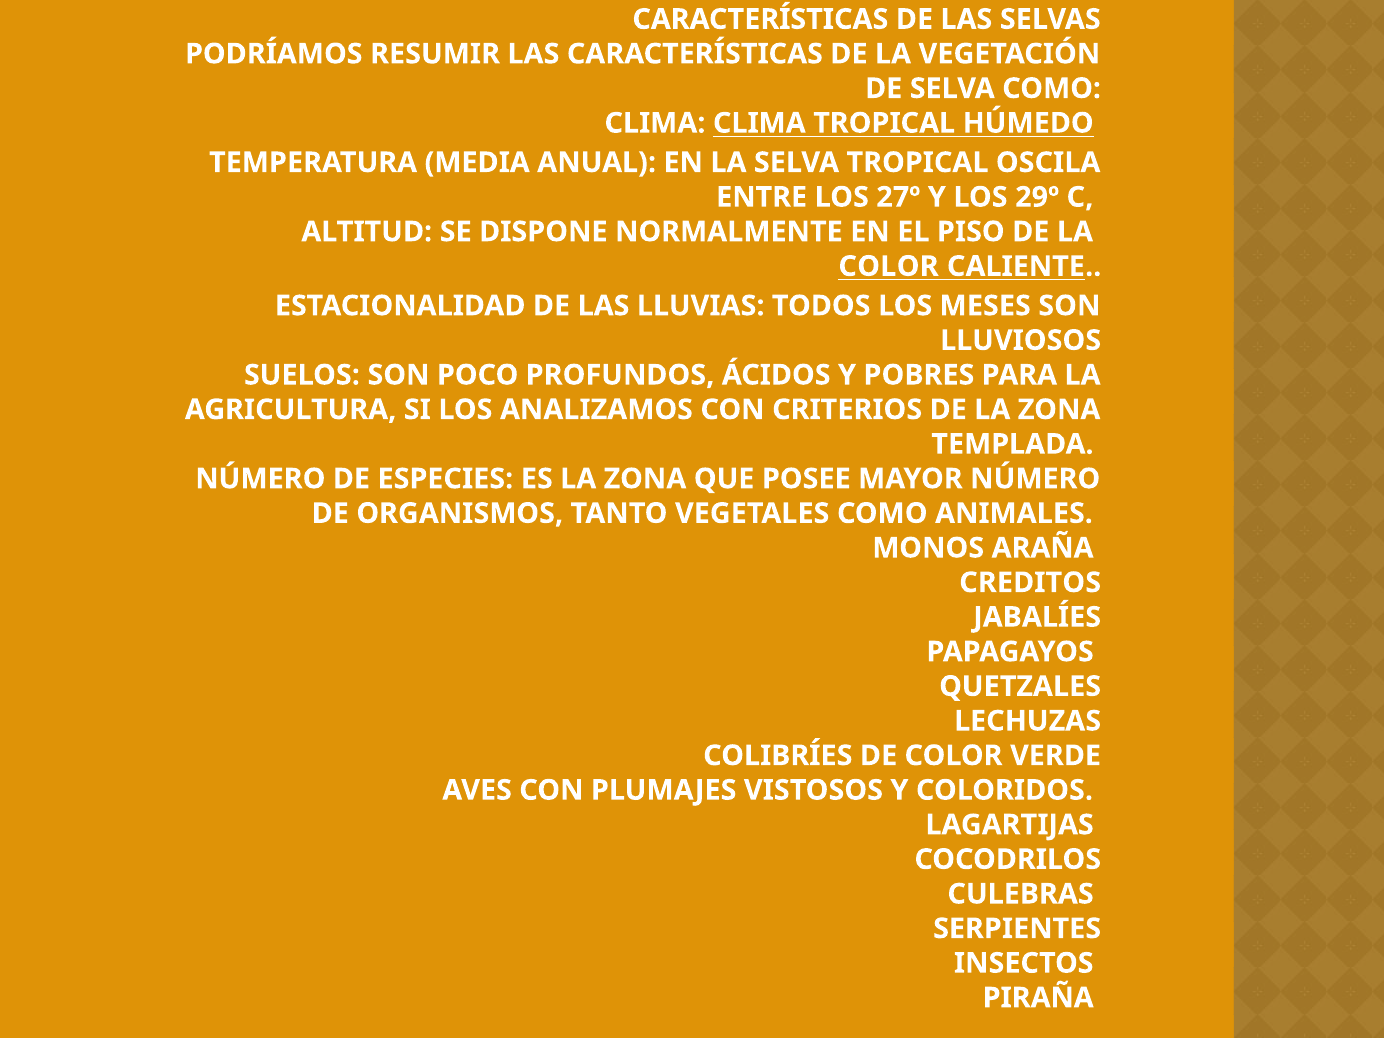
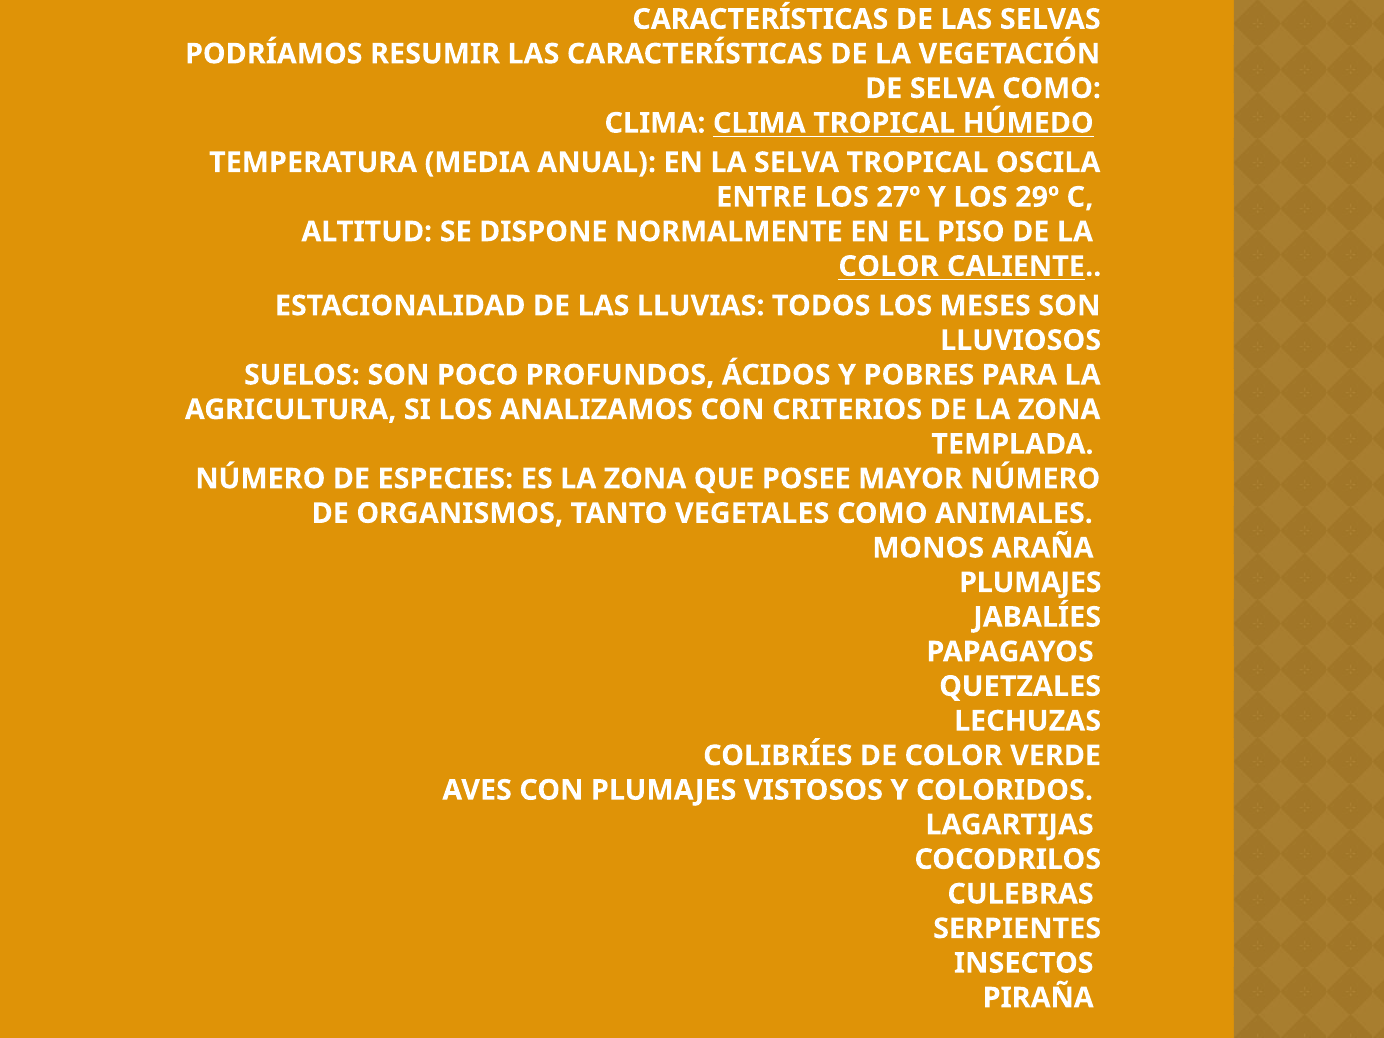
CREDITOS: CREDITOS -> PLUMAJES (1030, 583)
